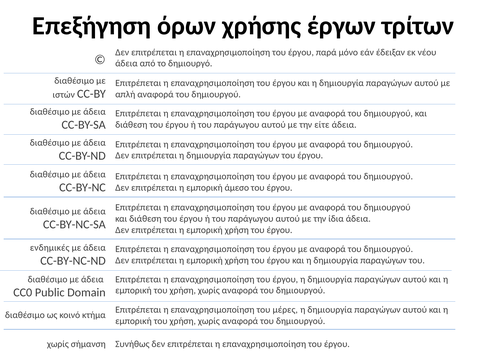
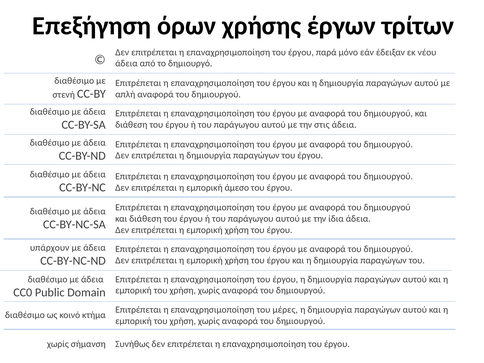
ιστών: ιστών -> στενή (64, 95)
είτε: είτε -> στις (322, 125)
ενδημικές: ενδημικές -> υπάρχουν (50, 248)
